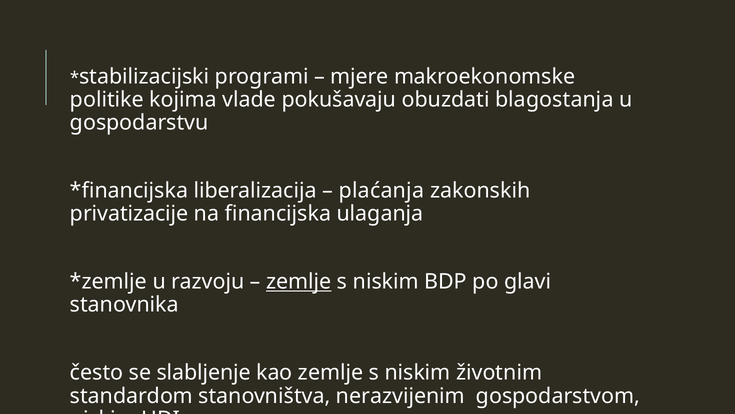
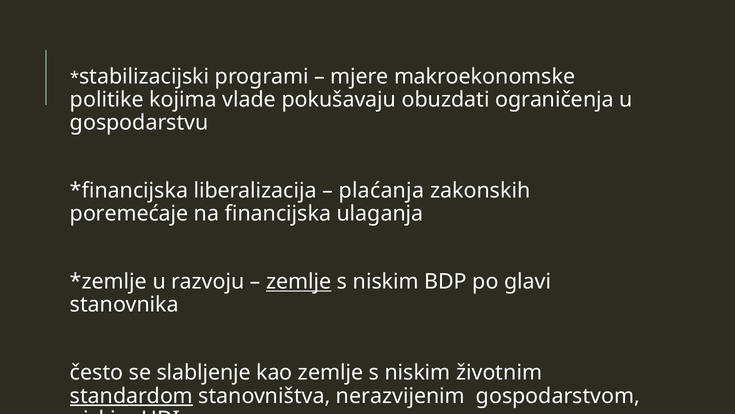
blagostanja: blagostanja -> ograničenja (554, 99)
privatizacije: privatizacije -> poremećaje (129, 214)
standardom underline: none -> present (131, 395)
